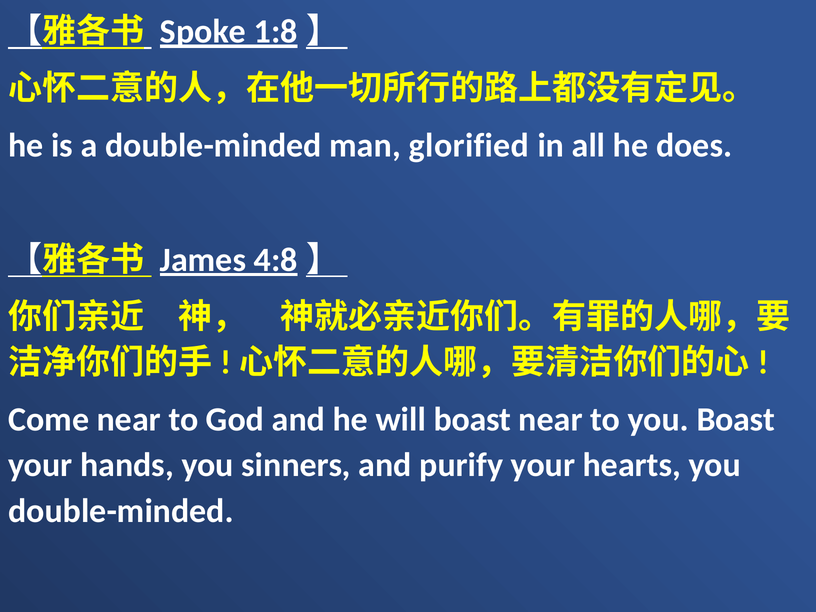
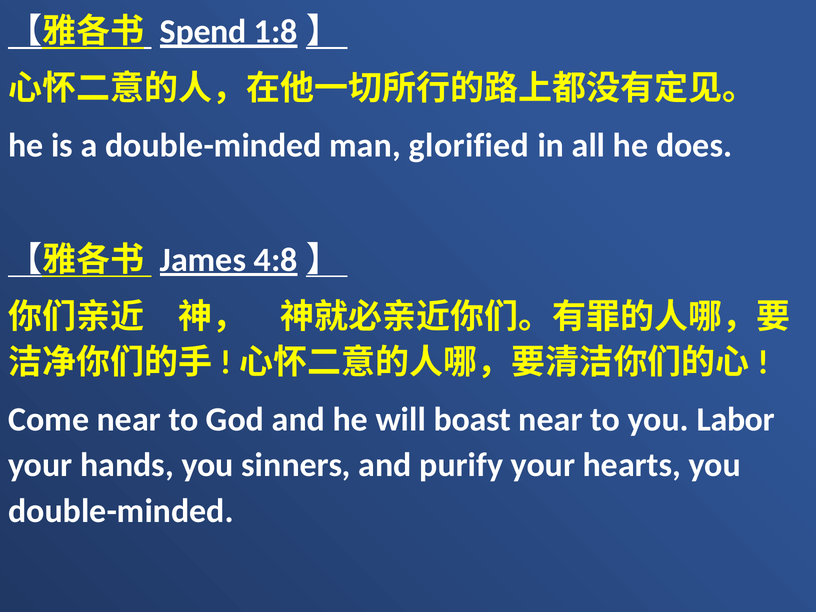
Spoke: Spoke -> Spend (203, 32)
you Boast: Boast -> Labor (736, 420)
